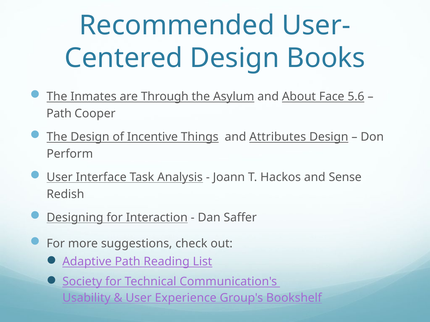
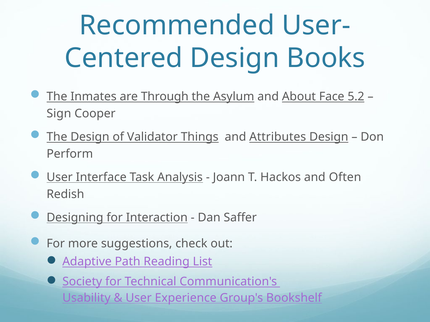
5.6: 5.6 -> 5.2 (356, 97)
Path: Path -> Sign (59, 114)
Incentive: Incentive -> Validator (152, 137)
Sense: Sense -> Often (345, 177)
